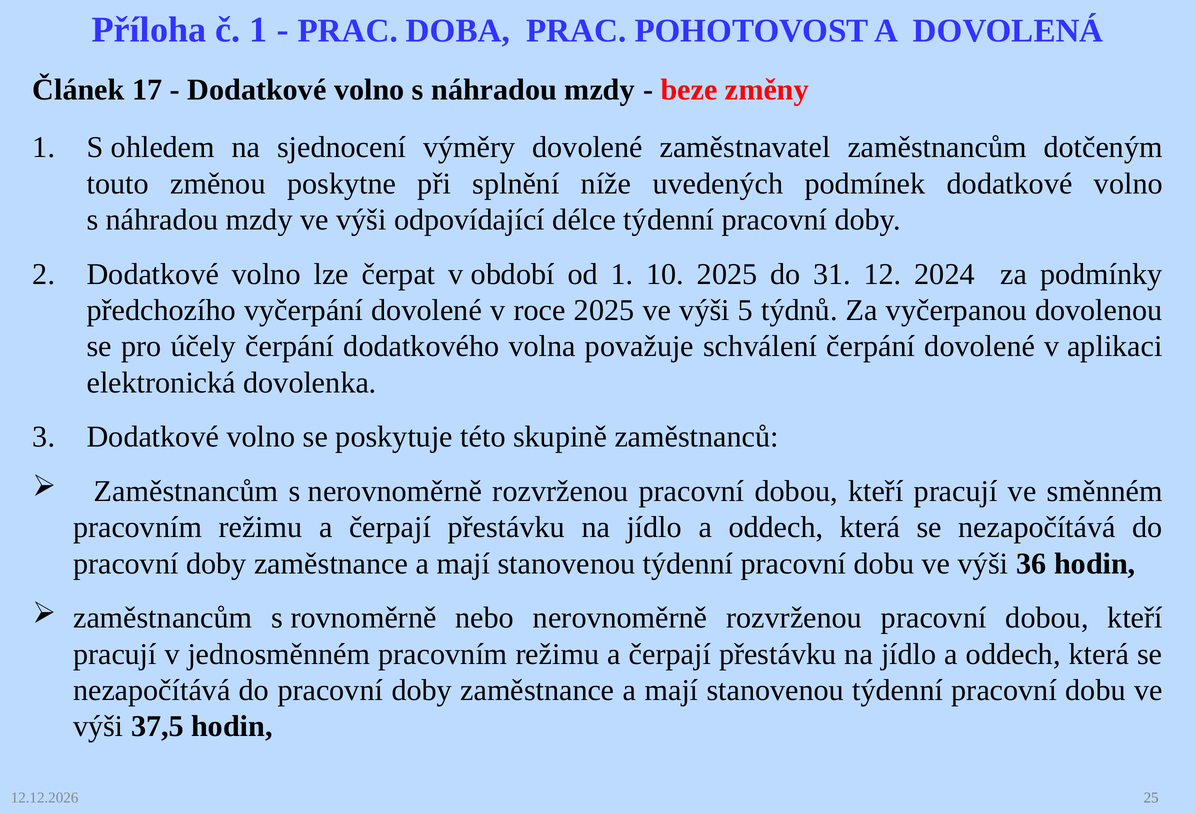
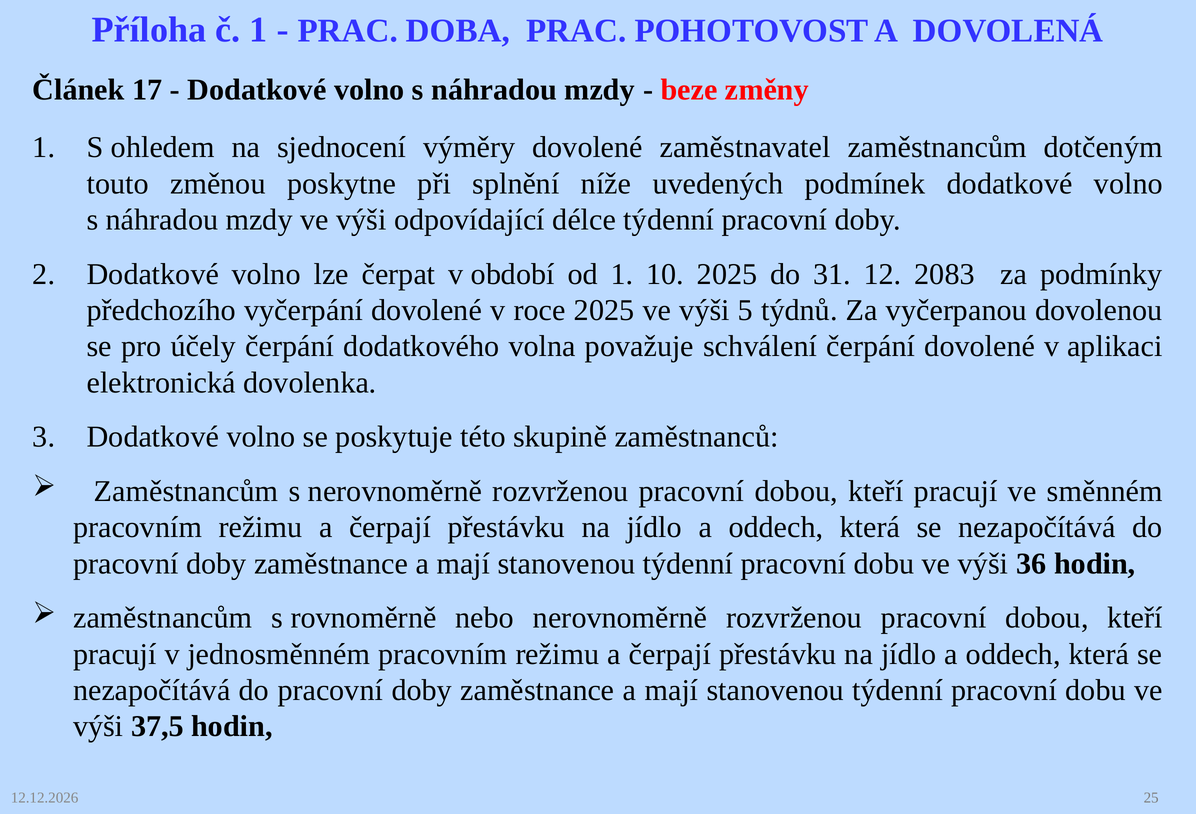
2024: 2024 -> 2083 (945, 274)
